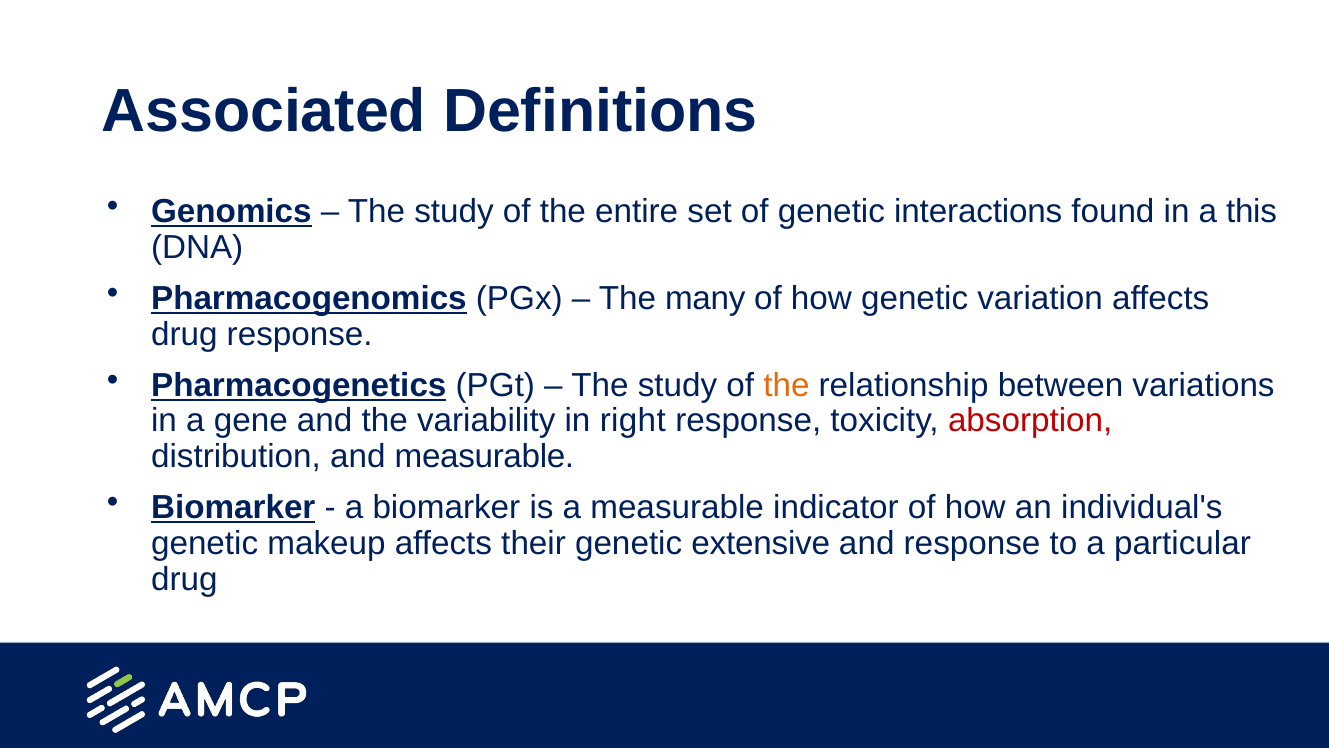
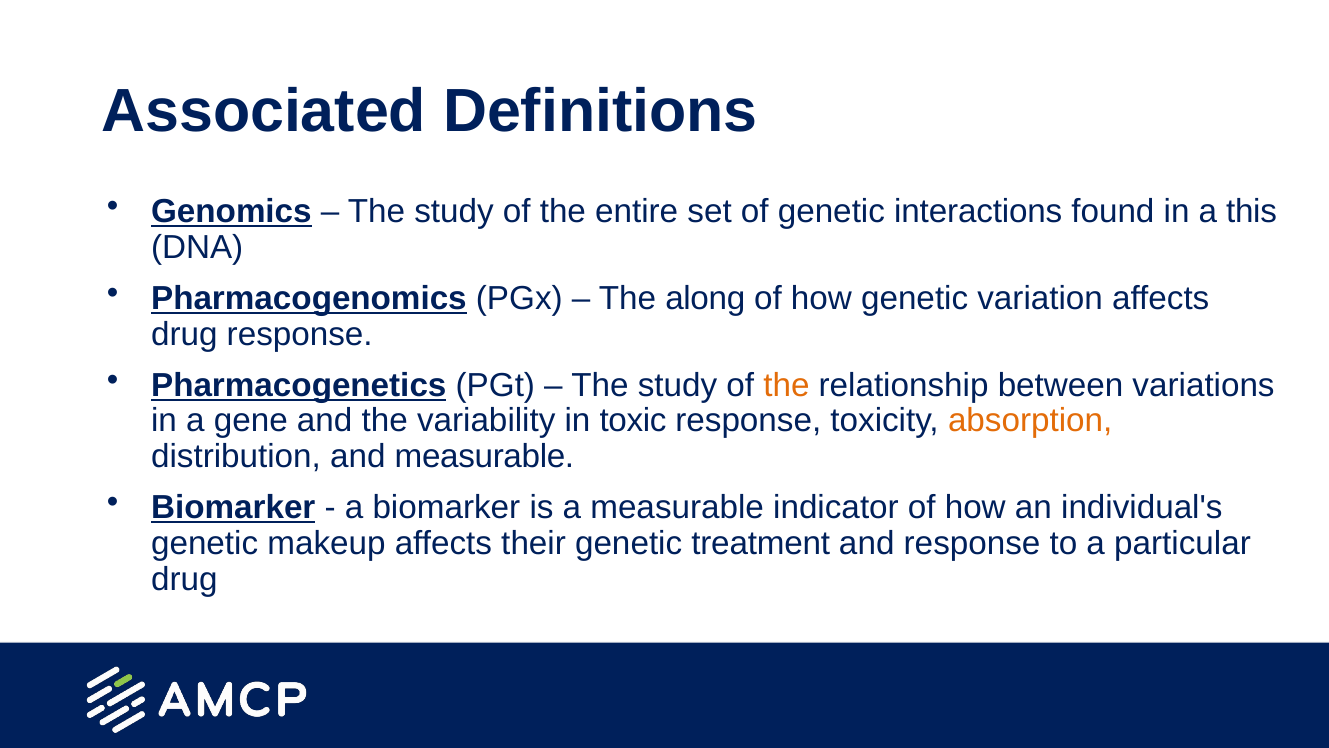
many: many -> along (705, 298)
right: right -> toxic (633, 421)
absorption colour: red -> orange (1030, 421)
extensive: extensive -> treatment (761, 543)
